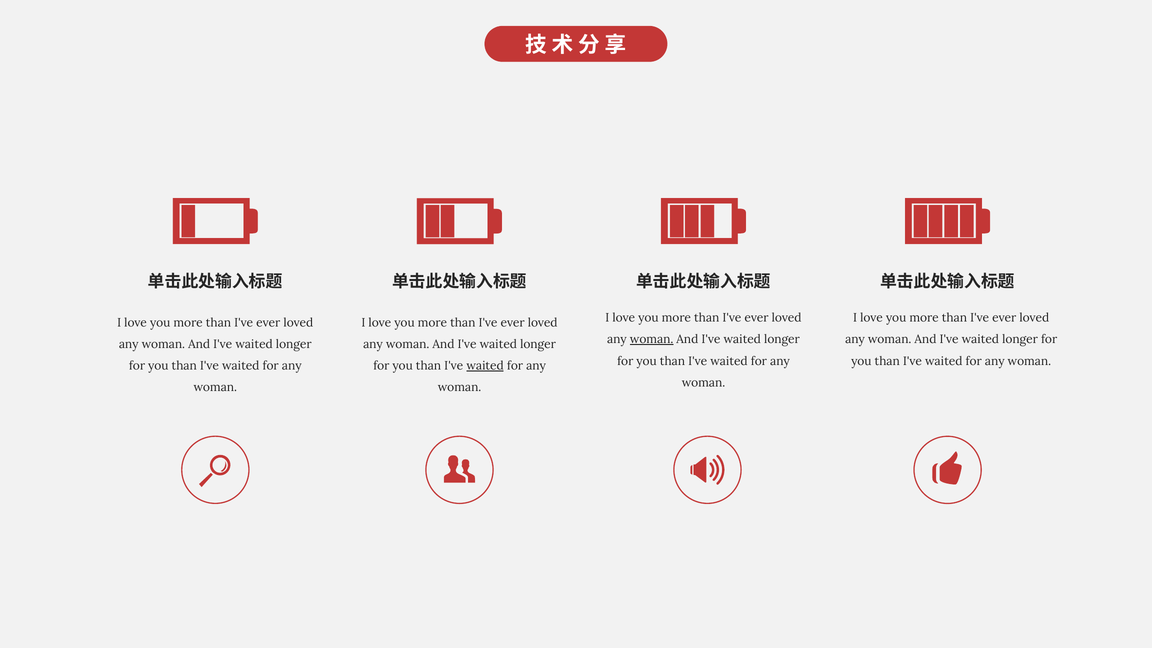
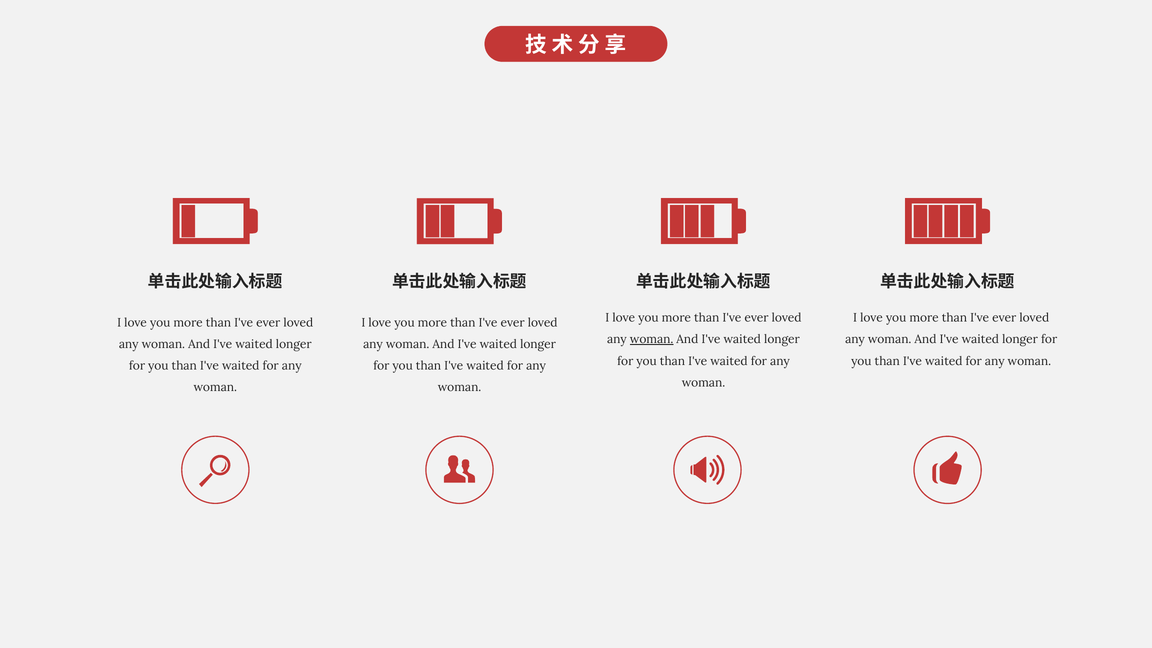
waited underline: present -> none (485, 366)
